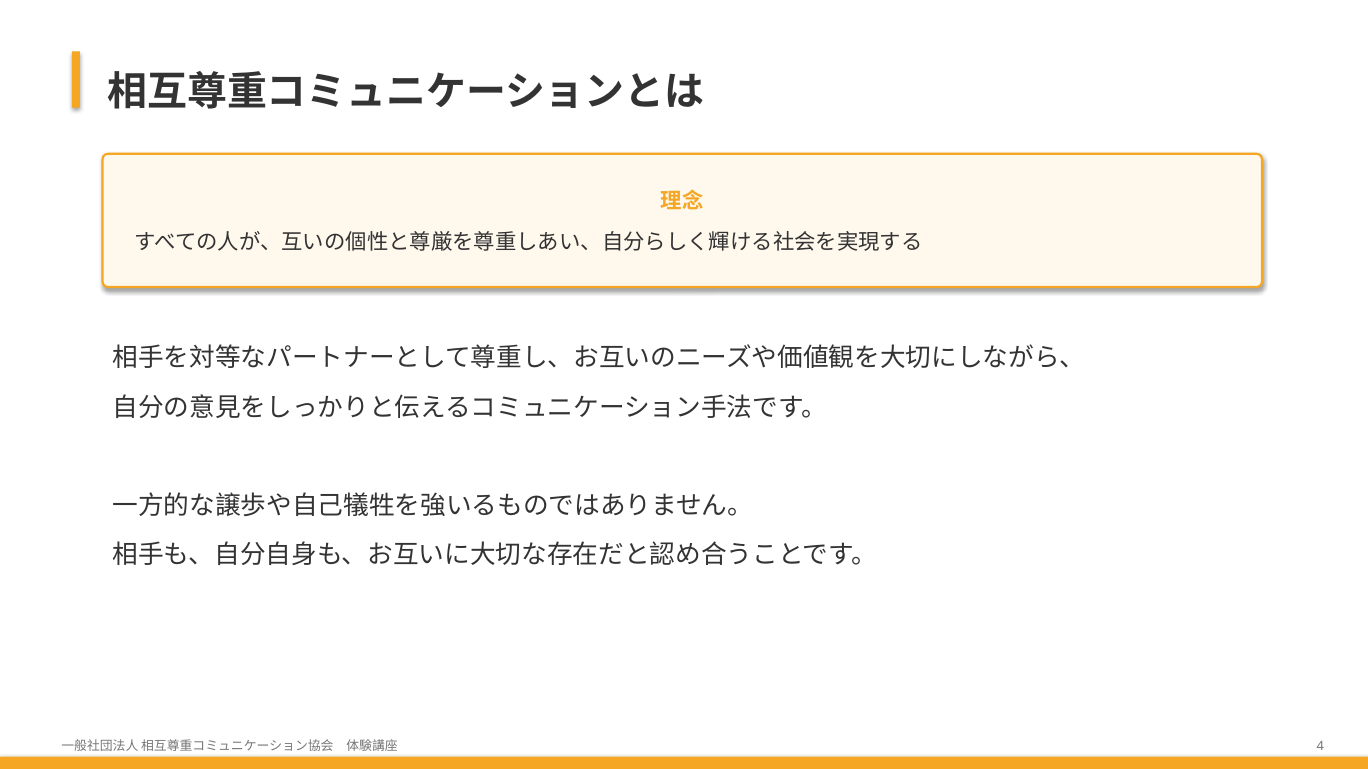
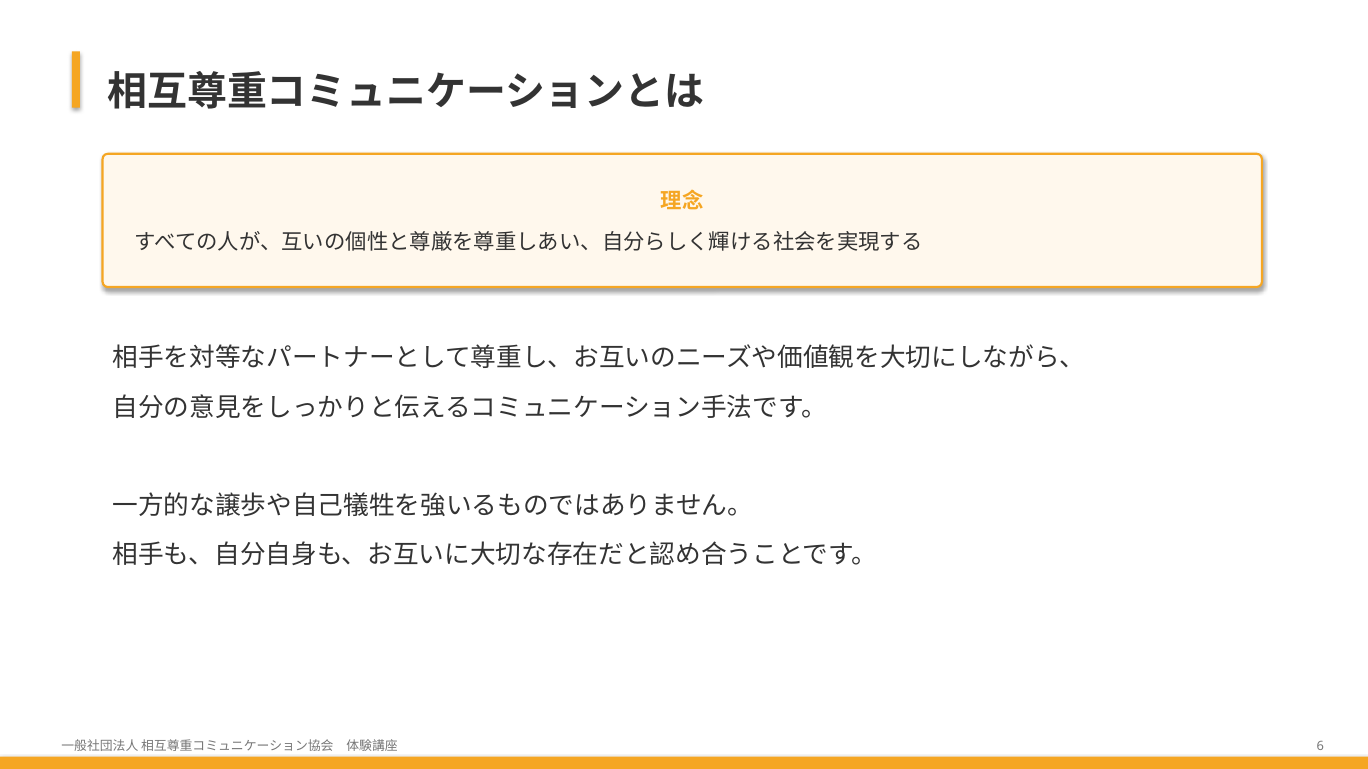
4: 4 -> 6 (1320, 747)
